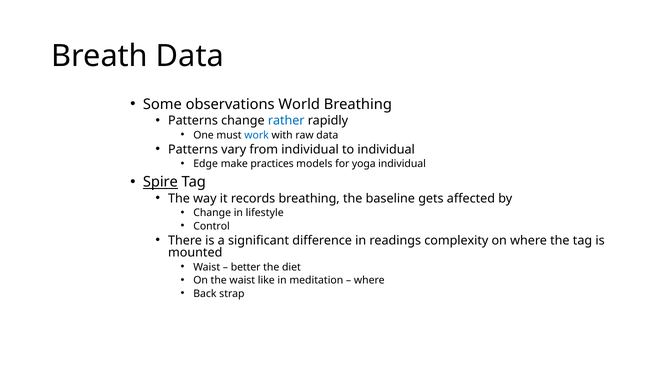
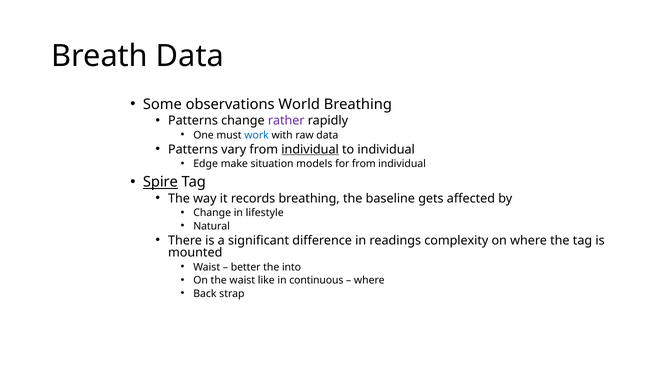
rather colour: blue -> purple (286, 121)
individual underline: none -> present (310, 150)
practices: practices -> situation (272, 164)
for yoga: yoga -> from (364, 164)
Control: Control -> Natural (212, 226)
diet: diet -> into (292, 267)
meditation: meditation -> continuous (316, 281)
